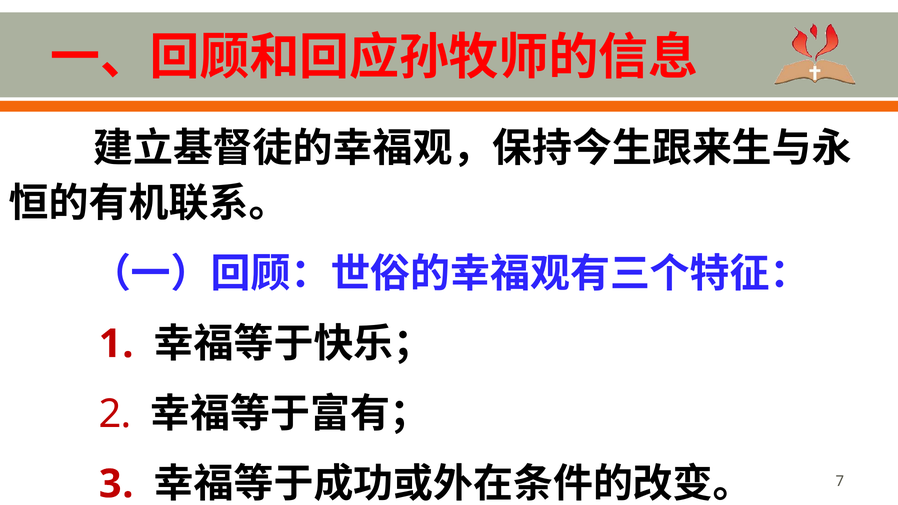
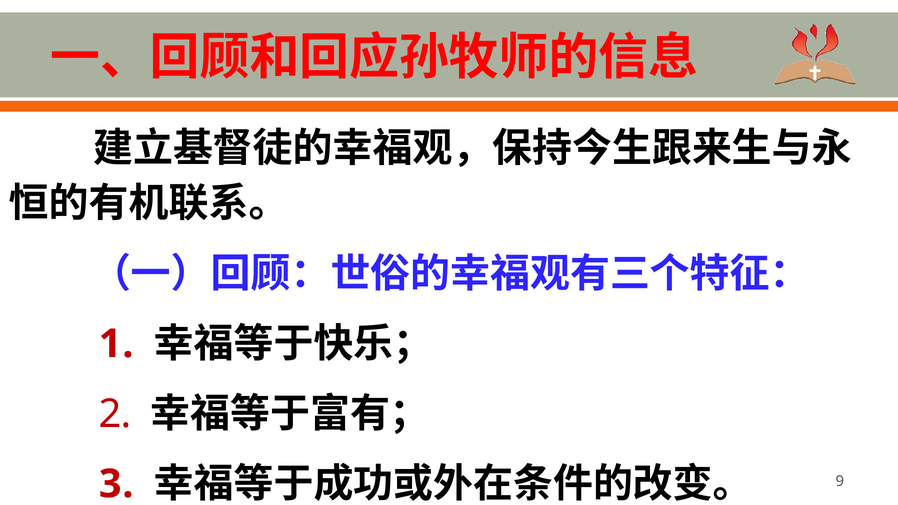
7: 7 -> 9 (840, 481)
